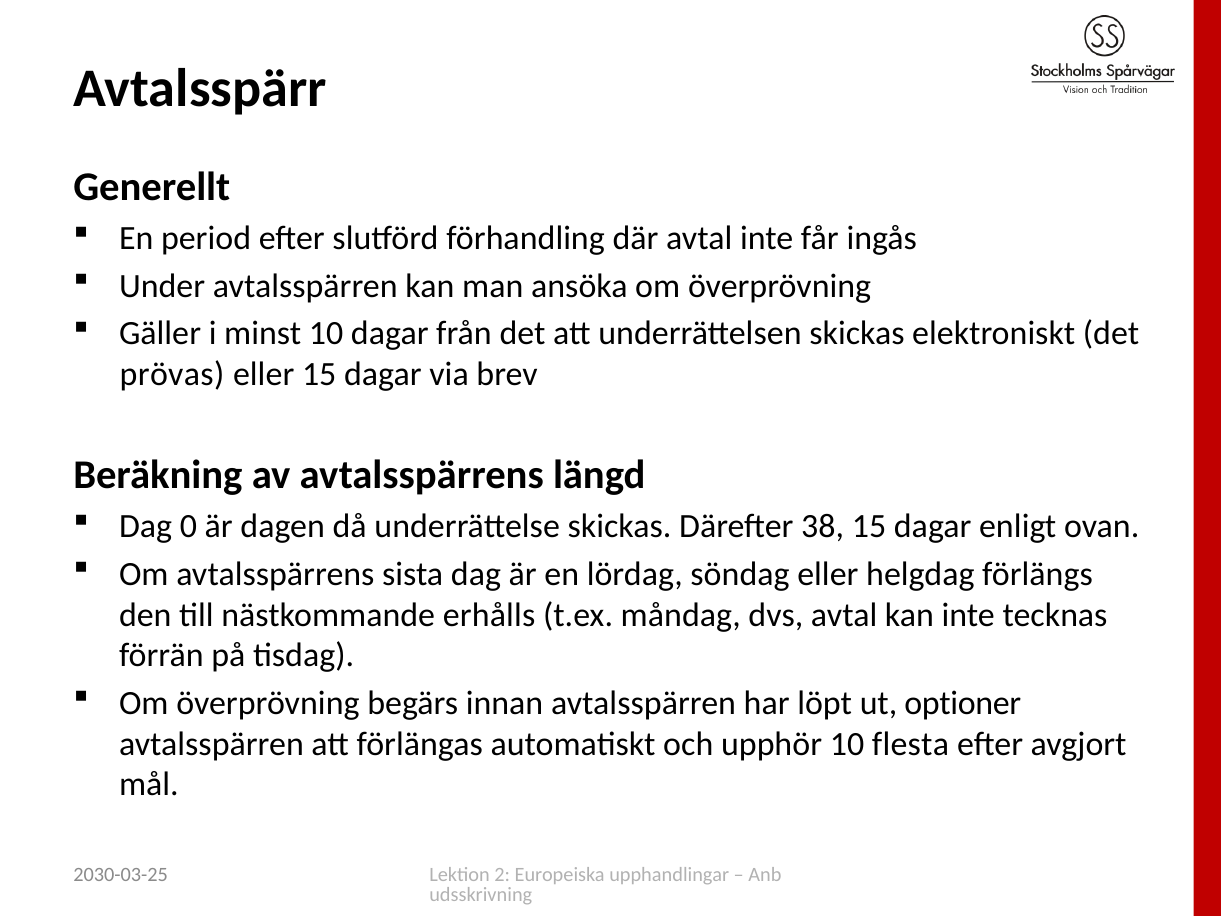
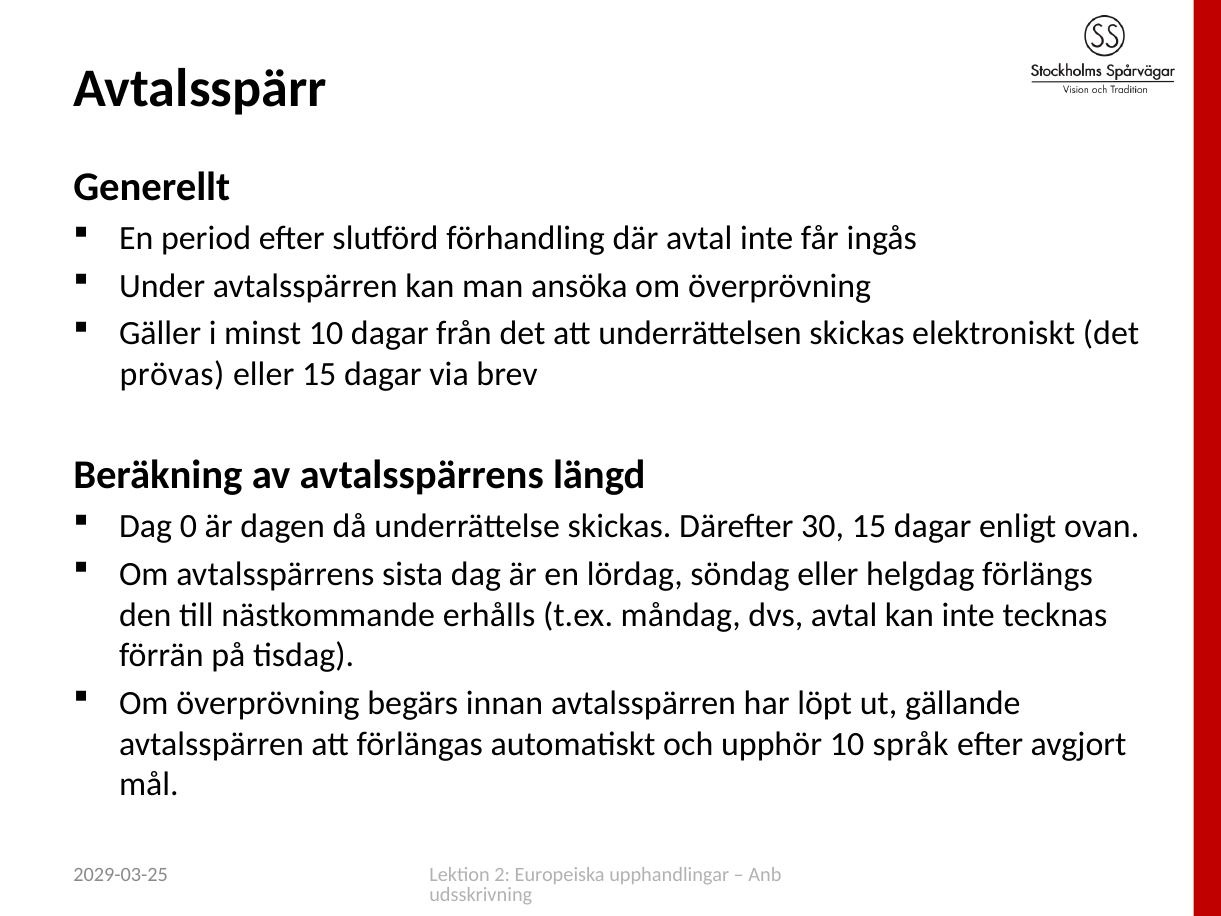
38: 38 -> 30 (823, 526)
optioner: optioner -> gällande (963, 703)
flesta: flesta -> språk (910, 744)
2030-03-25: 2030-03-25 -> 2029-03-25 (121, 875)
